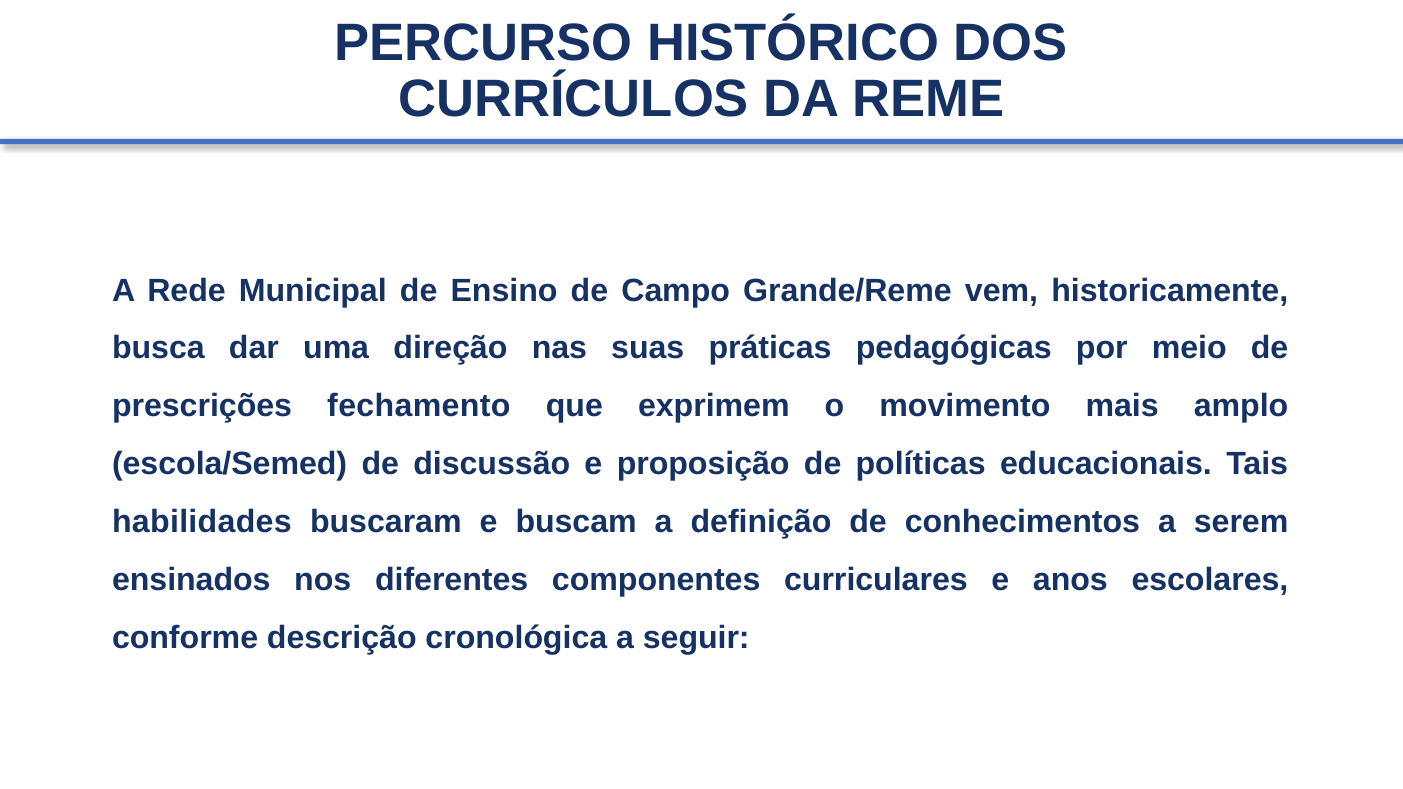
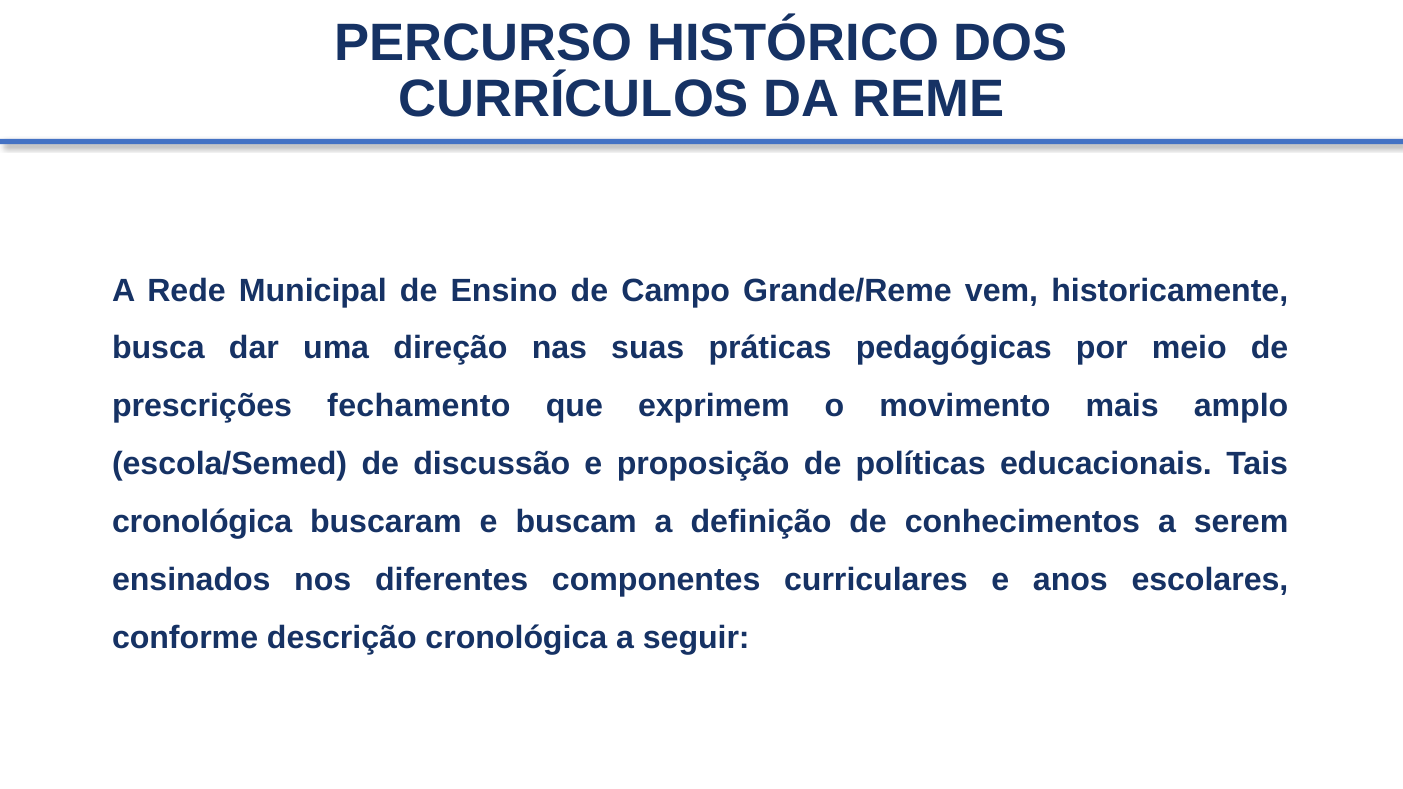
habilidades: habilidades -> cronológica (202, 522)
